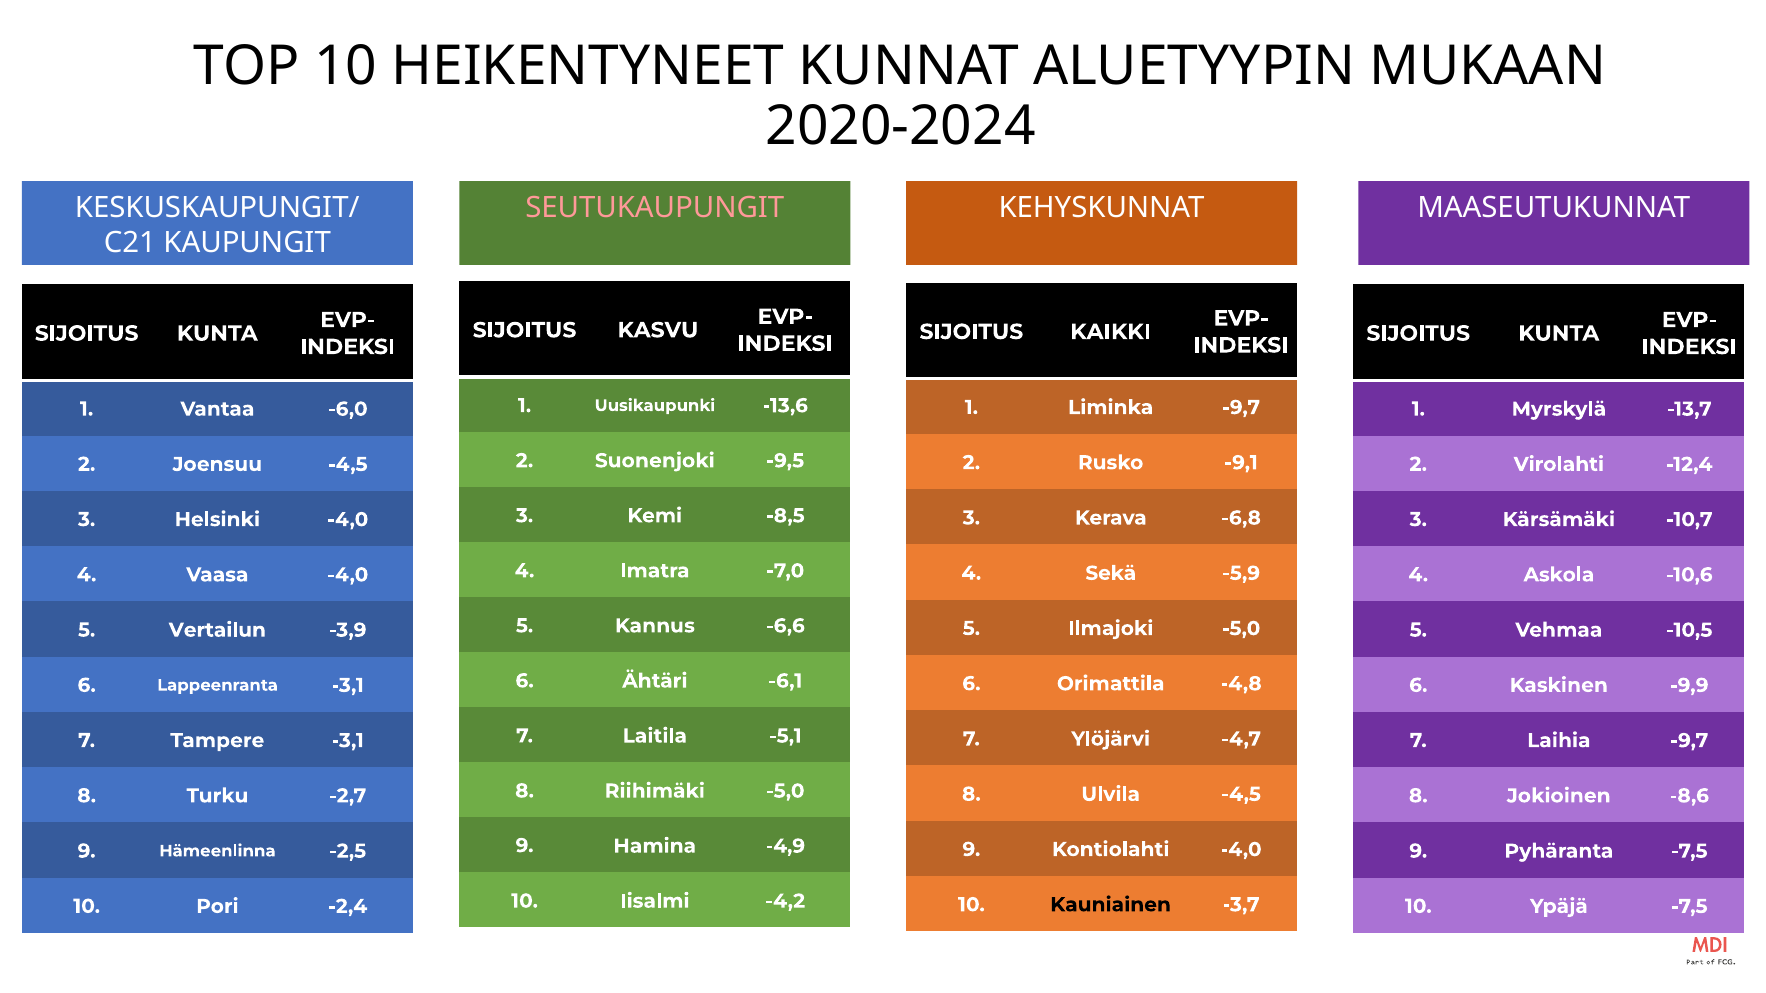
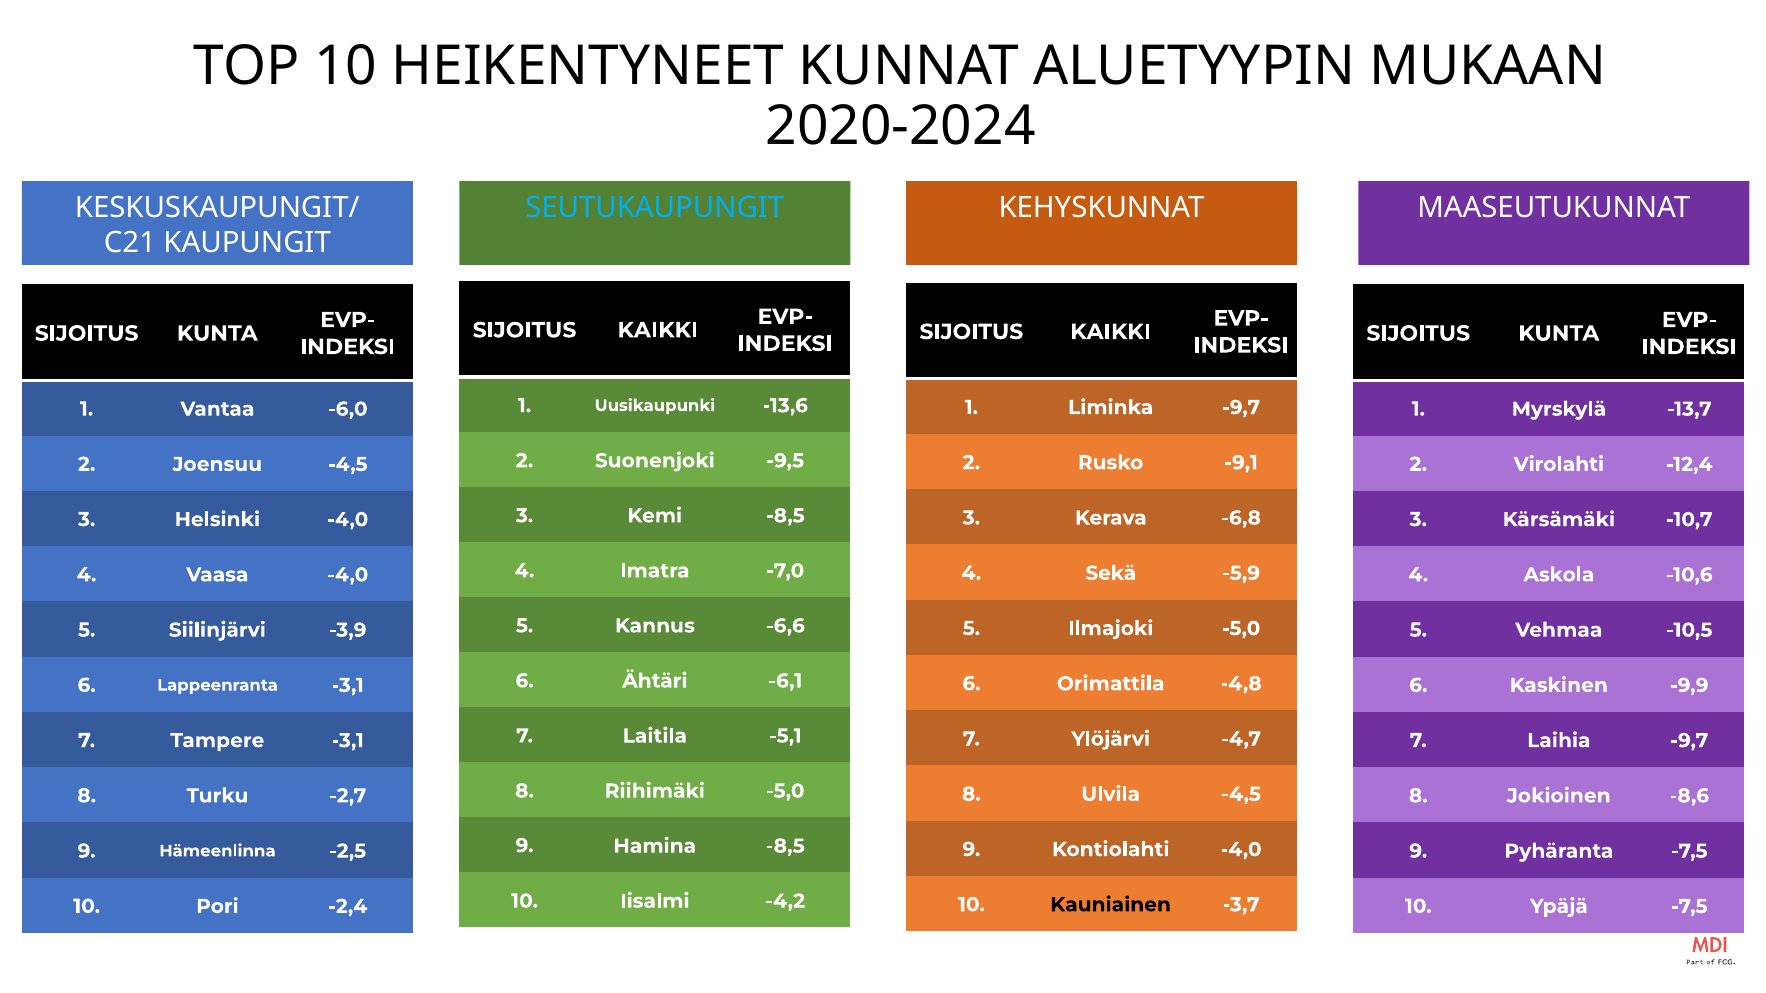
SEUTUKAUPUNGIT colour: pink -> light blue (655, 208)
KASVU: KASVU -> KAIKKI (658, 330)
Vertailun: Vertailun -> Siilinjärvi (217, 630)
Hamina -4,9: -4,9 -> -8,5 (785, 846)
